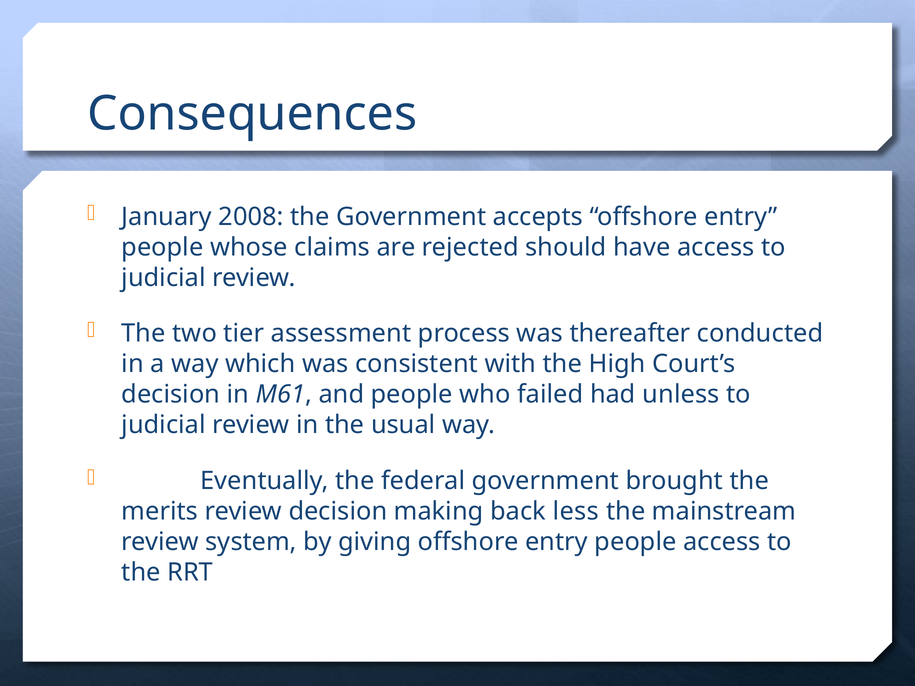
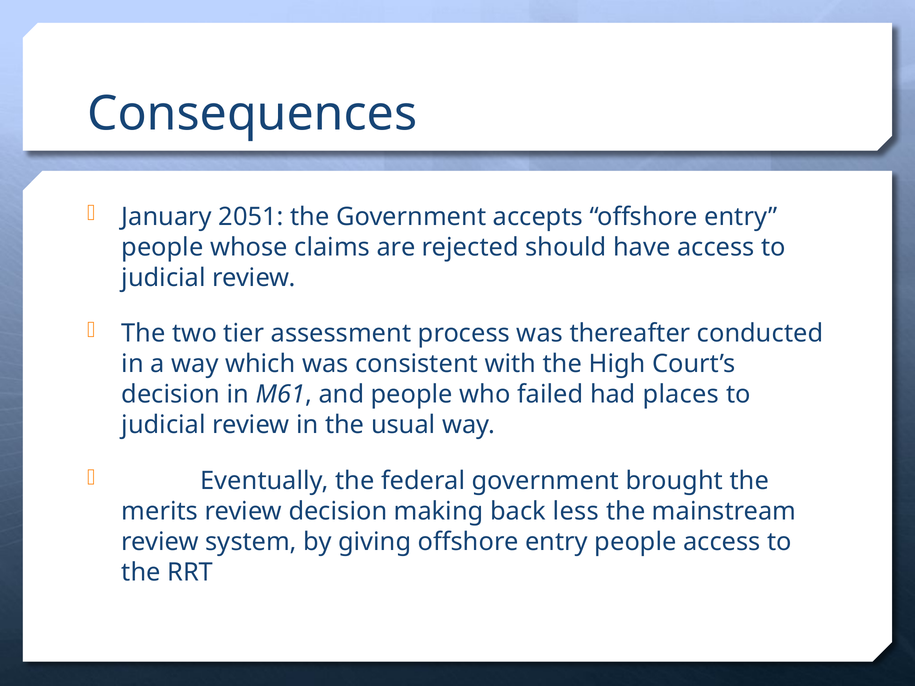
2008: 2008 -> 2051 (251, 217)
unless: unless -> places (681, 395)
